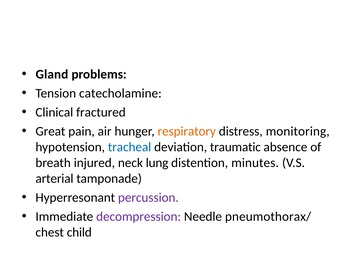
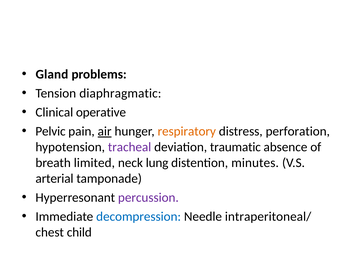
catecholamine: catecholamine -> diaphragmatic (120, 93)
fractured: fractured -> operative (101, 112)
Great: Great -> Pelvic (50, 131)
air underline: none -> present (105, 131)
monitoring: monitoring -> perforation (298, 131)
tracheal colour: blue -> purple (130, 147)
injured: injured -> limited (94, 163)
decompression colour: purple -> blue (139, 217)
pneumothorax/: pneumothorax/ -> intraperitoneal/ (268, 217)
